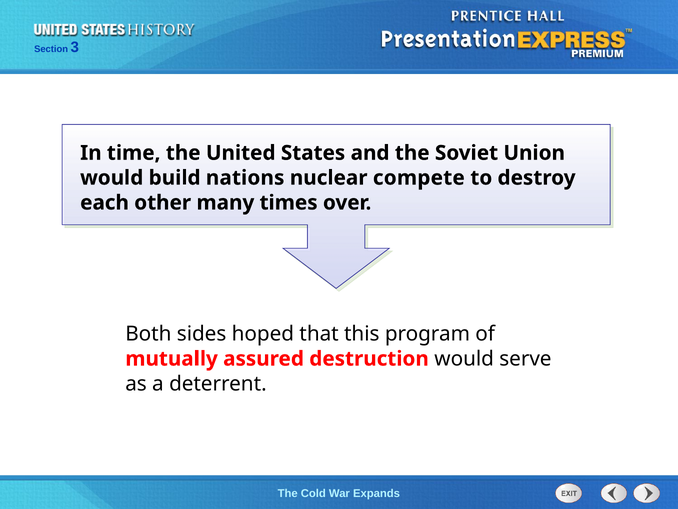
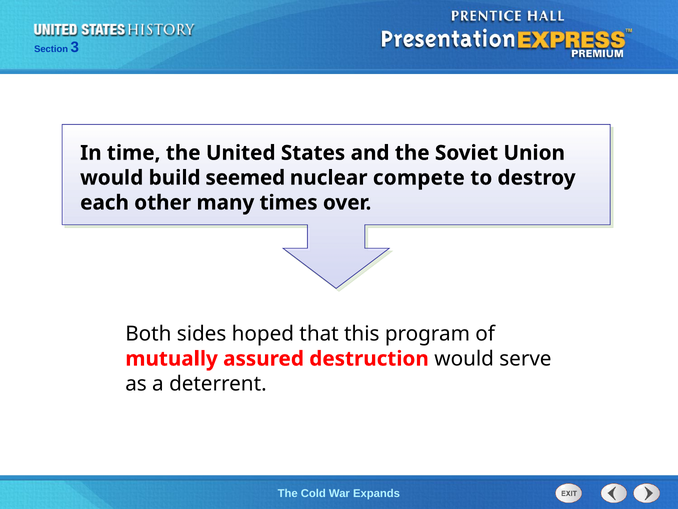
nations: nations -> seemed (245, 178)
